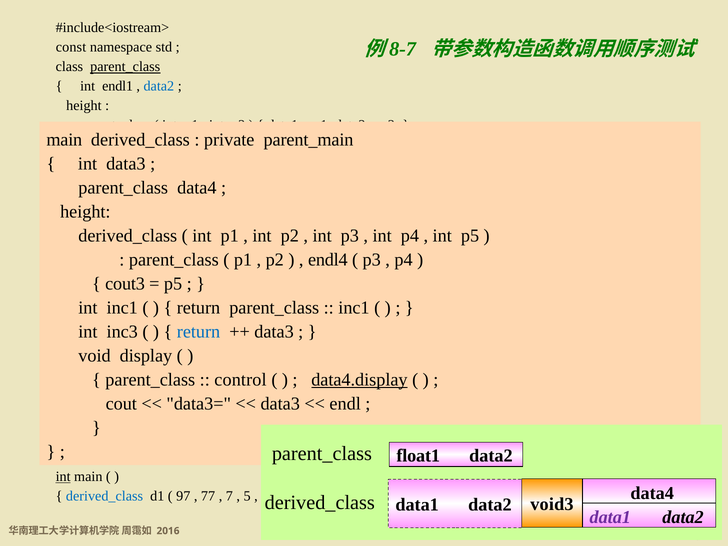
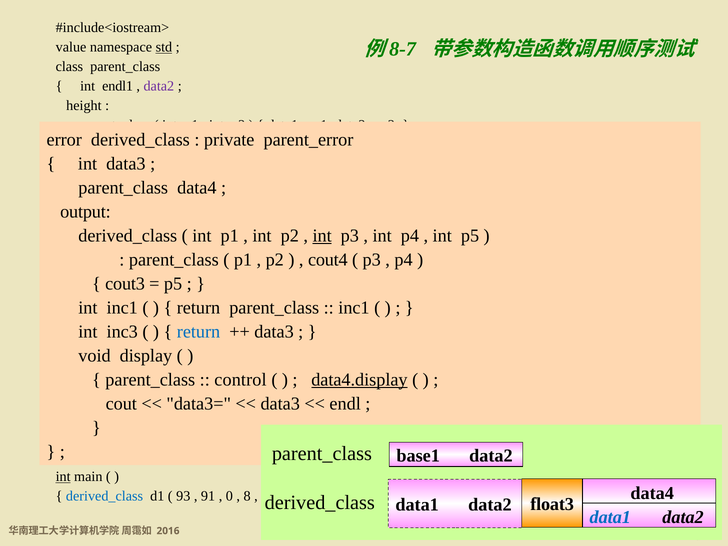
const: const -> value (71, 47)
std underline: none -> present (164, 47)
parent_class underline: present -> none (125, 67)
data2 colour: blue -> purple (159, 86)
main: main -> error (64, 140)
parent_main: parent_main -> parent_error (308, 140)
height: height -> output (85, 212)
int underline: none -> present (322, 236)
endl4: endl4 -> cout4 (328, 260)
float1: float1 -> base1 (418, 456)
97: 97 -> 93 (183, 496)
77: 77 -> 91 (208, 496)
7: 7 -> 0 (229, 496)
5: 5 -> 8 (247, 496)
void3: void3 -> float3 (552, 504)
data1 colour: purple -> blue (610, 517)
